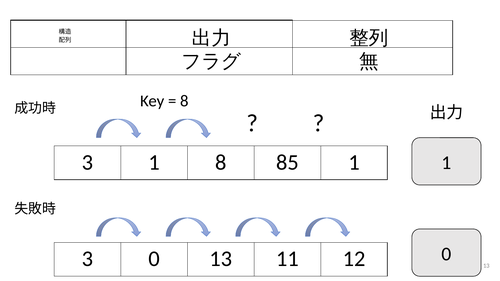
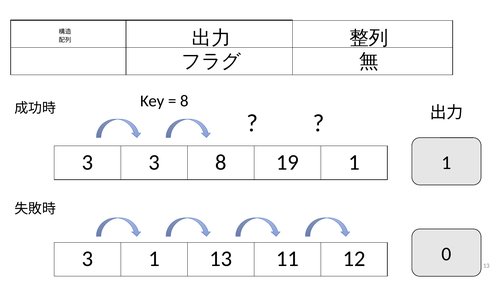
3 1: 1 -> 3 (154, 162)
85: 85 -> 19 (287, 162)
3 0: 0 -> 1 (154, 259)
